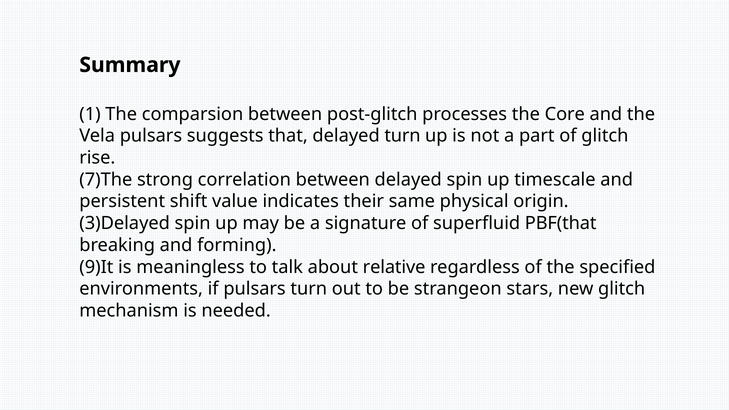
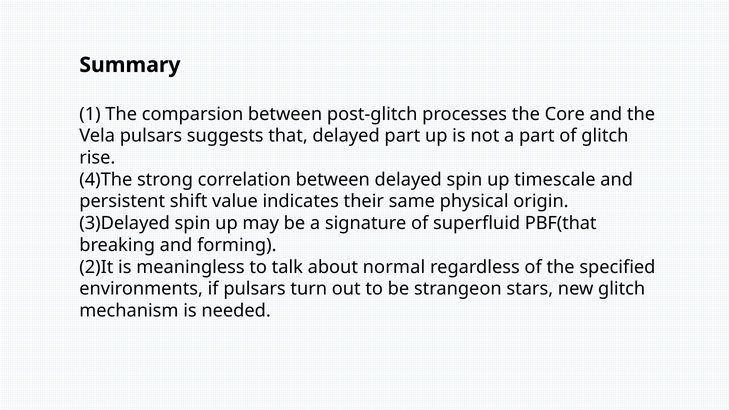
delayed turn: turn -> part (402, 136)
7)The: 7)The -> 4)The (106, 180)
9)It: 9)It -> 2)It (96, 267)
relative: relative -> normal (394, 267)
